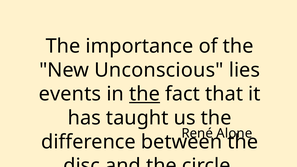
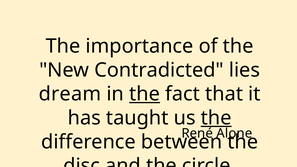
Unconscious: Unconscious -> Contradicted (159, 70)
events: events -> dream (70, 94)
the underline: none -> present (216, 118)
